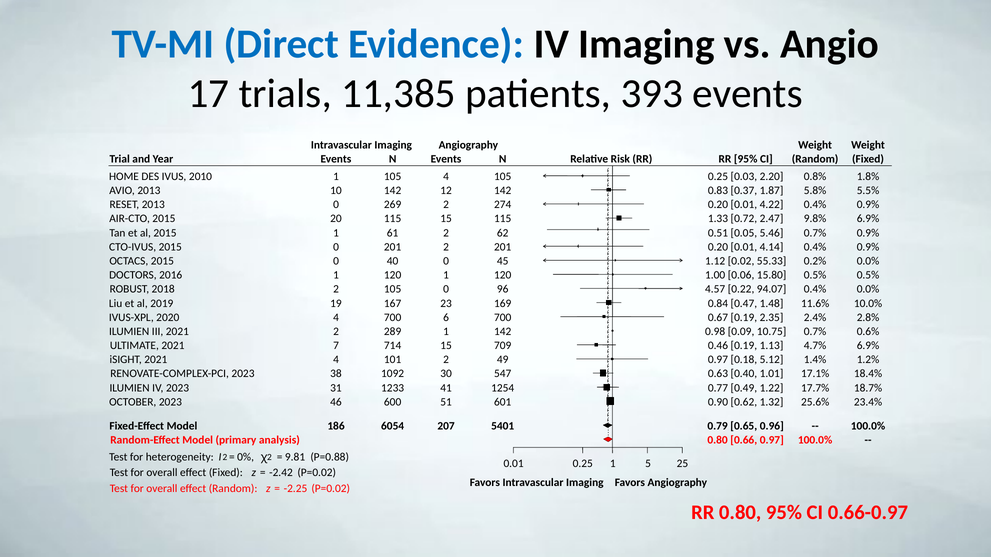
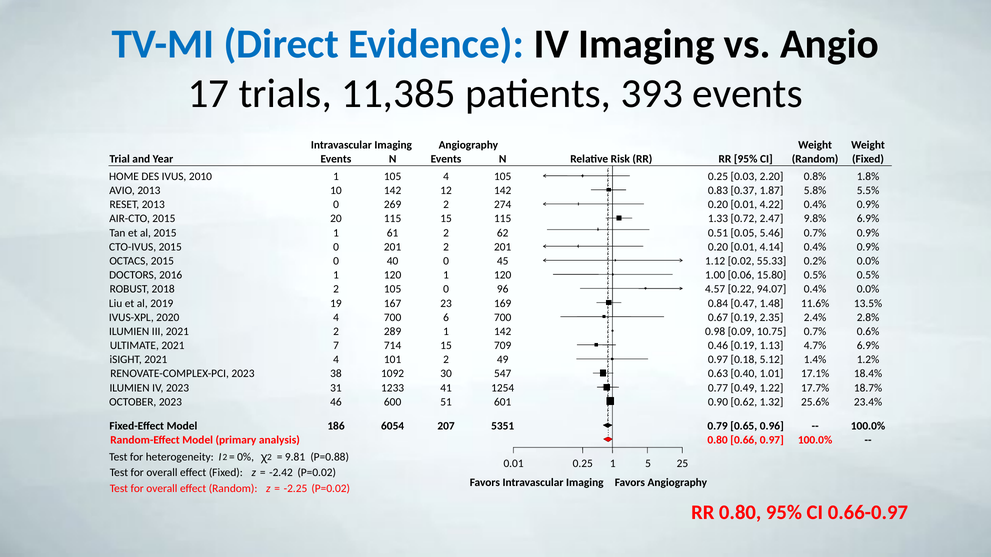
10.0%: 10.0% -> 13.5% (868, 304)
5401: 5401 -> 5351 (503, 426)
